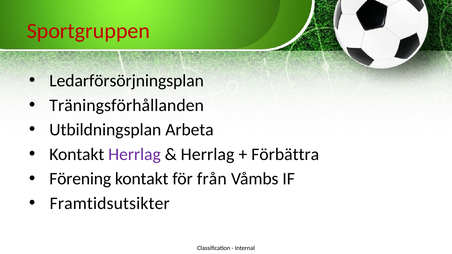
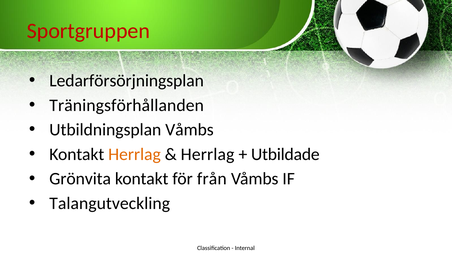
Utbildningsplan Arbeta: Arbeta -> Våmbs (189, 130)
Herrlag colour: purple -> orange (134, 154)
Förbättra: Förbättra -> Utbildade (285, 154)
Förening: Förening -> Grönvita (80, 179)
Framtidsutsikter: Framtidsutsikter -> Talangutveckling (110, 204)
